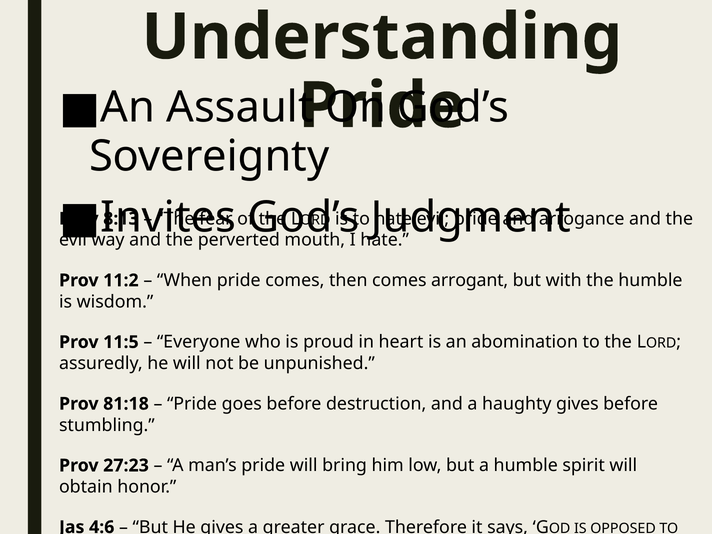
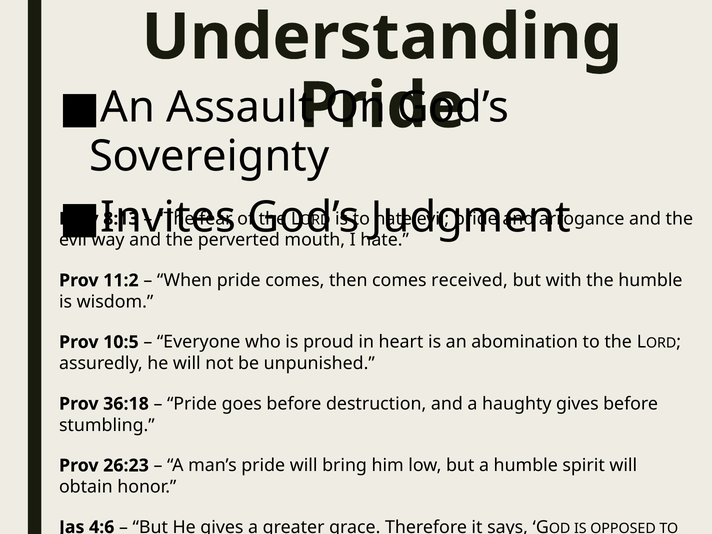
arrogant: arrogant -> received (470, 280)
11:5: 11:5 -> 10:5 (121, 342)
81:18: 81:18 -> 36:18 (126, 404)
27:23: 27:23 -> 26:23 (126, 466)
